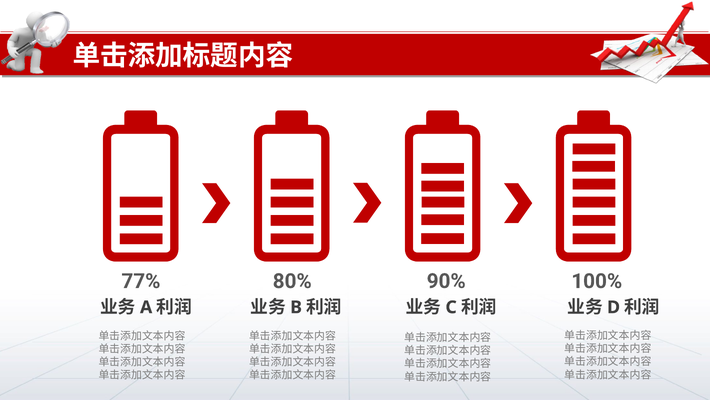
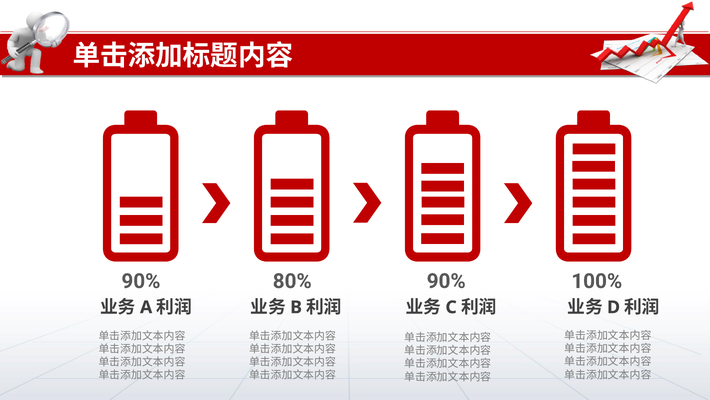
77%: 77% -> 90% (141, 281)
